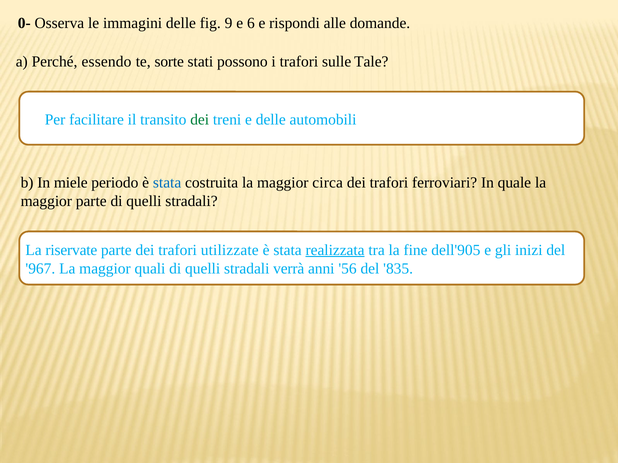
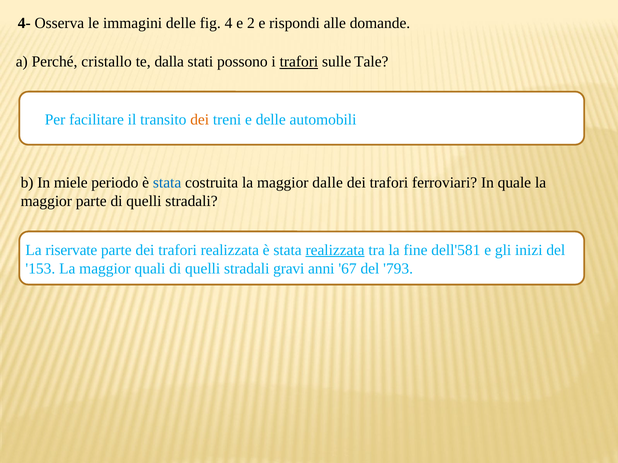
0-: 0- -> 4- (24, 23)
9: 9 -> 4 (229, 23)
6: 6 -> 2 (251, 23)
essendo: essendo -> cristallo (107, 62)
sorte: sorte -> dalla (169, 62)
trafori underline: none -> present (299, 62)
dei colour: green -> orange (200, 120)
circa: circa -> dalle (328, 183)
trafori utilizzate: utilizzate -> realizzata (230, 250)
dell'905: dell'905 -> dell'581 (456, 250)
967: 967 -> 153 (40, 269)
verrà: verrà -> gravi (289, 269)
56: 56 -> 67 (347, 269)
835: 835 -> 793 (398, 269)
